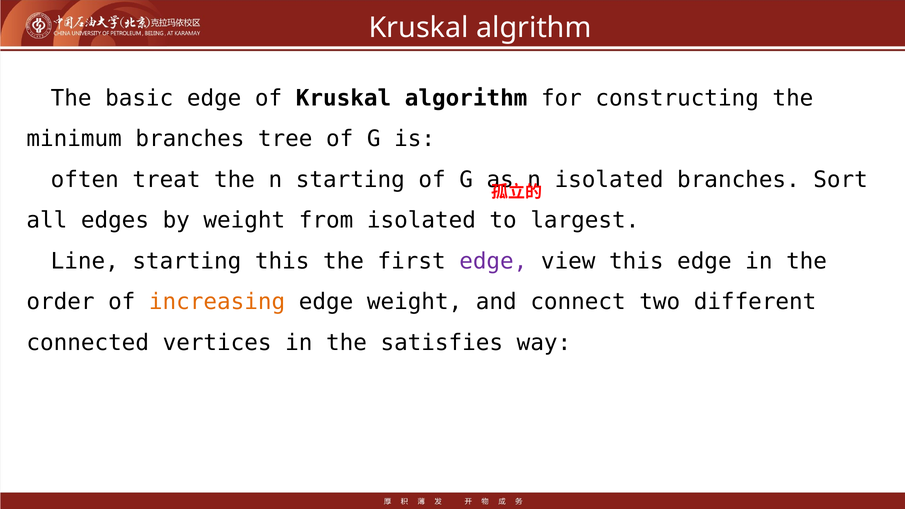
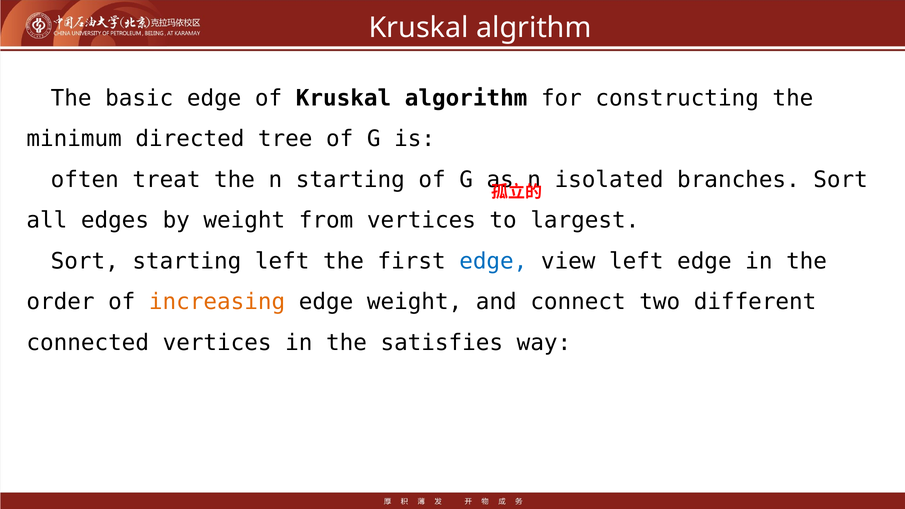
minimum branches: branches -> directed (190, 139)
from isolated: isolated -> vertices (421, 220)
Line: Line -> Sort (85, 261)
starting this: this -> left (282, 261)
edge colour: purple -> blue (493, 261)
view this: this -> left (636, 261)
